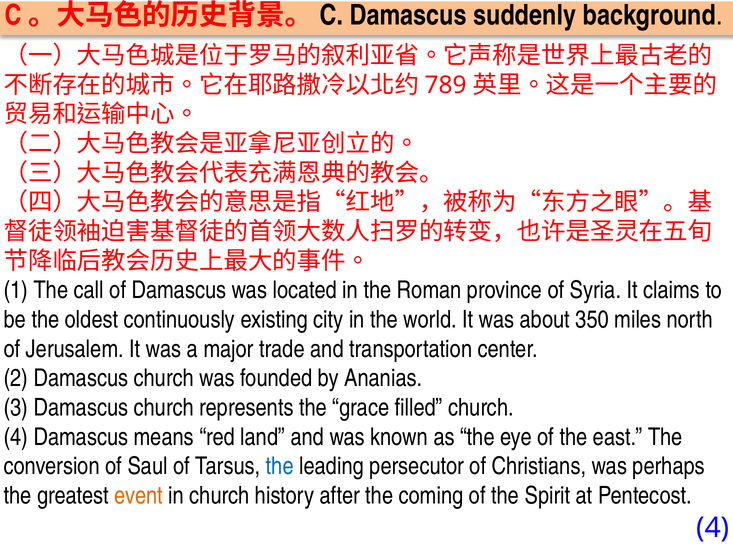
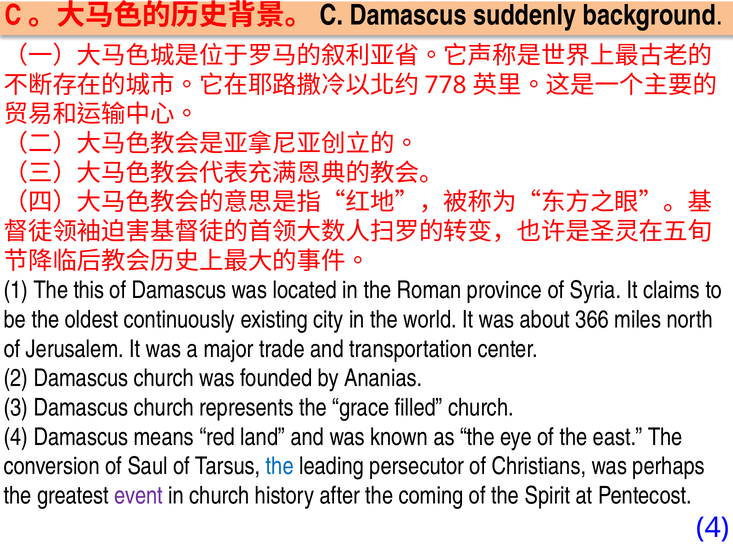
789: 789 -> 778 (446, 85)
call: call -> this (89, 290)
350: 350 -> 366 (592, 319)
event colour: orange -> purple (139, 495)
